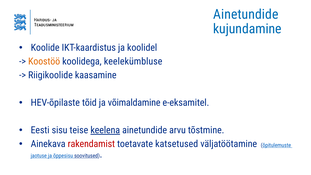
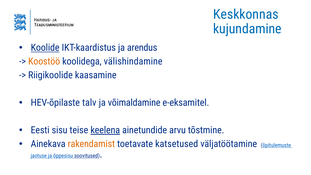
Ainetundide: Ainetundide -> Keskkonnas (246, 14)
Koolide underline: none -> present (45, 48)
koolidel: koolidel -> arendus (142, 48)
keelekümbluse: keelekümbluse -> välishindamine (133, 61)
tõid: tõid -> talv (89, 103)
rakendamist colour: red -> orange (91, 144)
